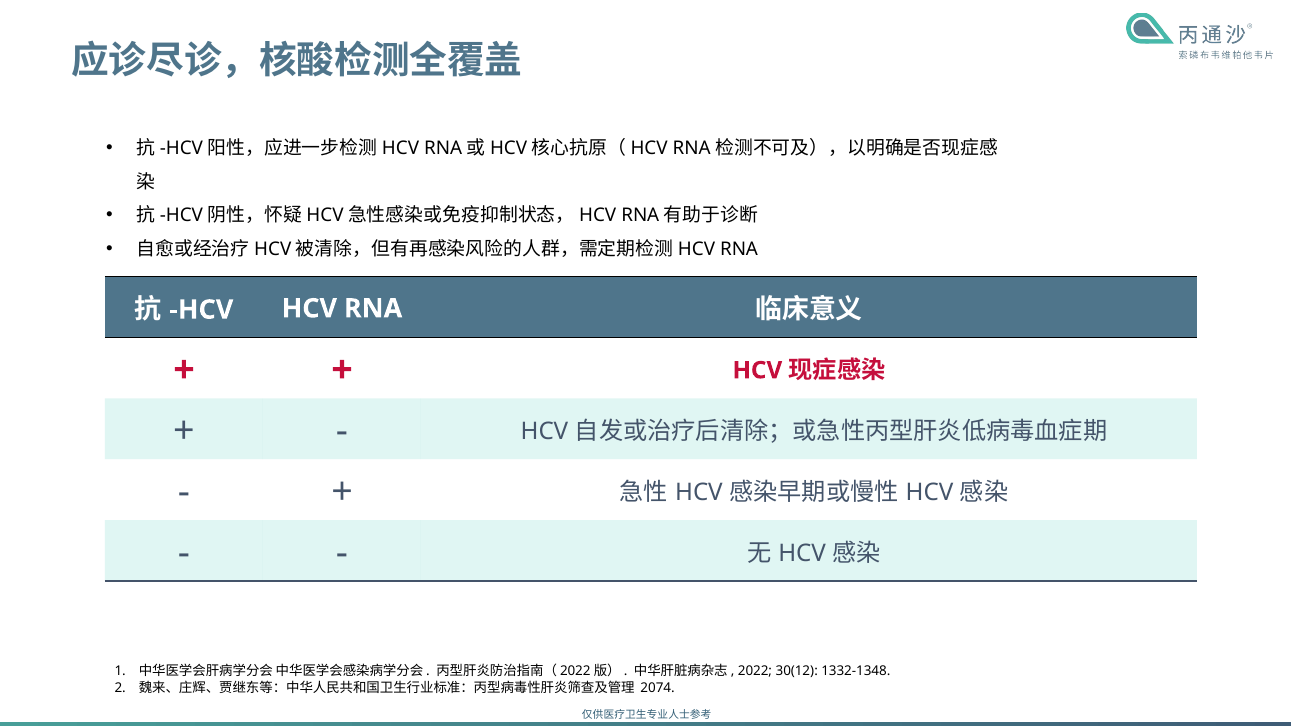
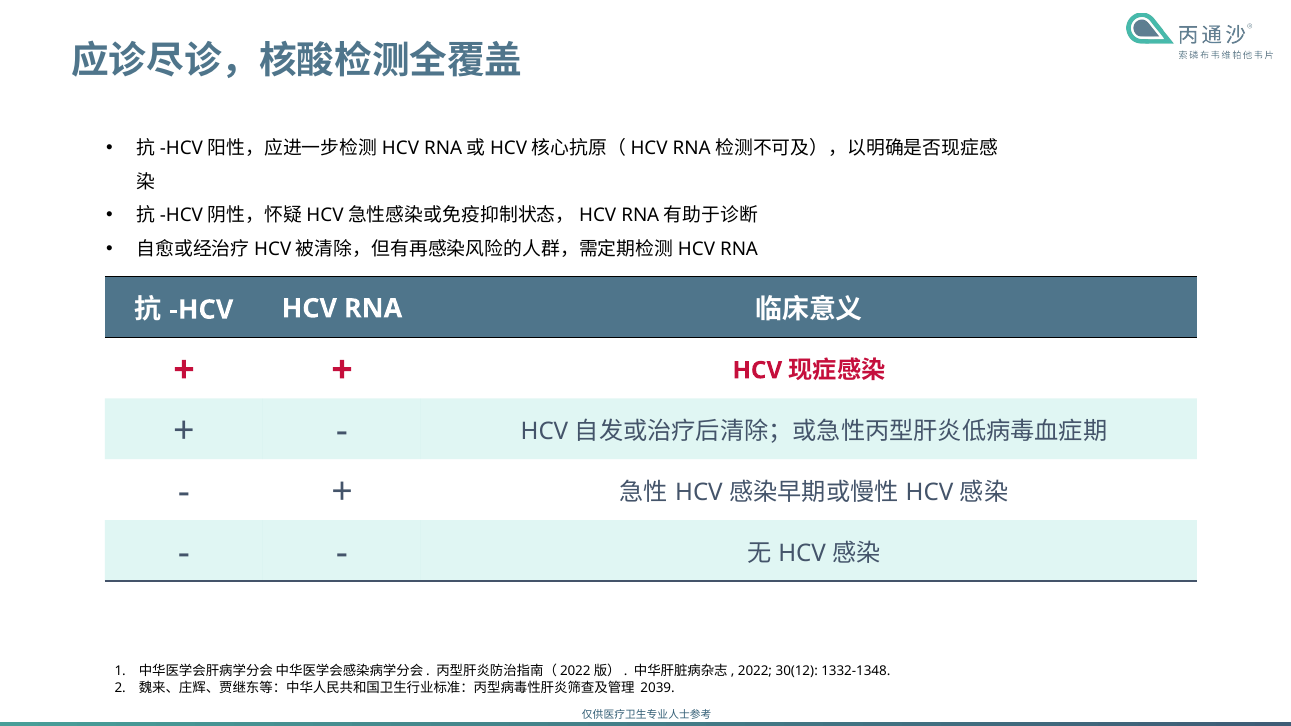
2074: 2074 -> 2039 (658, 688)
